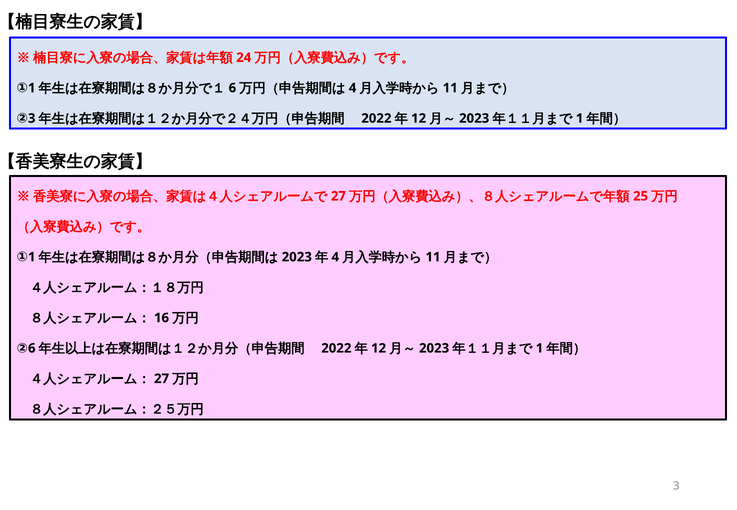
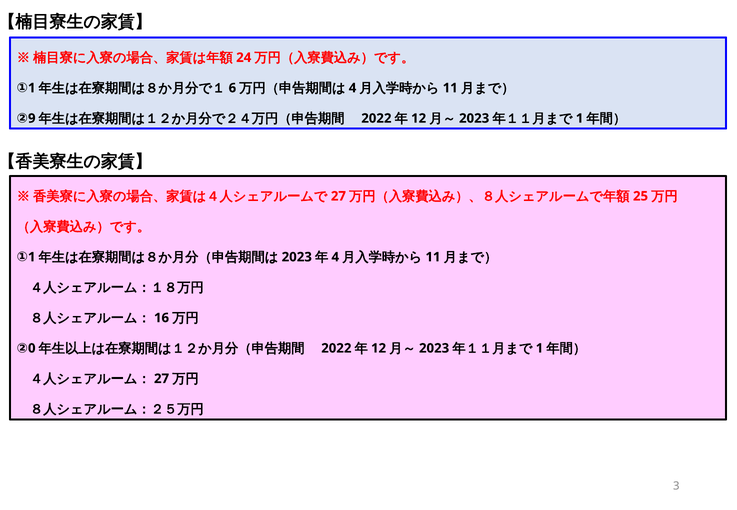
3: 3 -> 9 (32, 118)
6: 6 -> 0 (32, 348)
